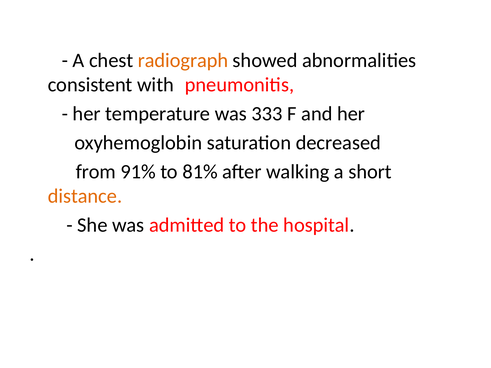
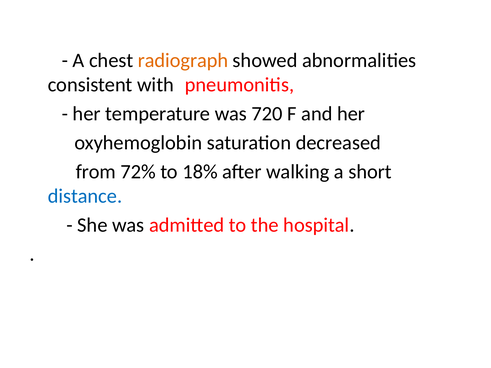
333: 333 -> 720 (267, 114)
91%: 91% -> 72% (138, 172)
81%: 81% -> 18% (200, 172)
distance colour: orange -> blue (85, 196)
